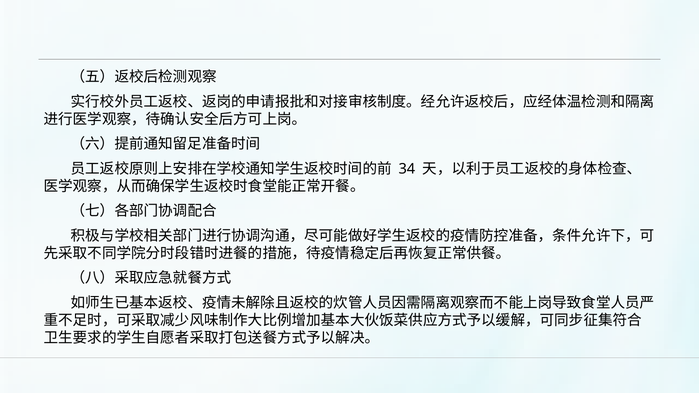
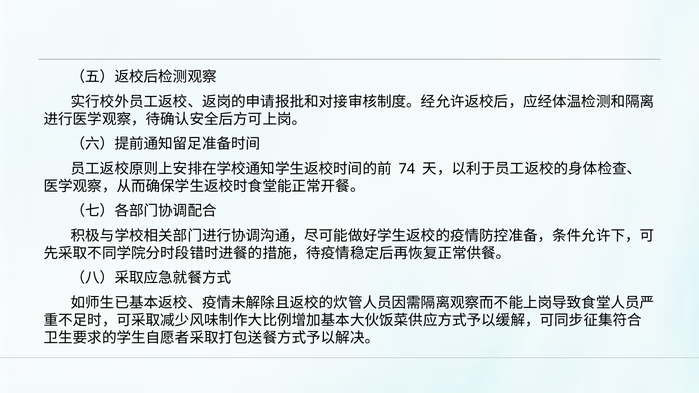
34: 34 -> 74 (407, 169)
